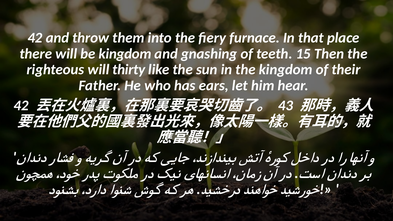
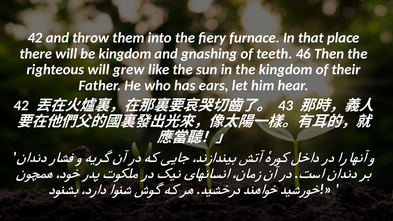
15: 15 -> 46 (303, 54)
thirty: thirty -> grew (129, 70)
